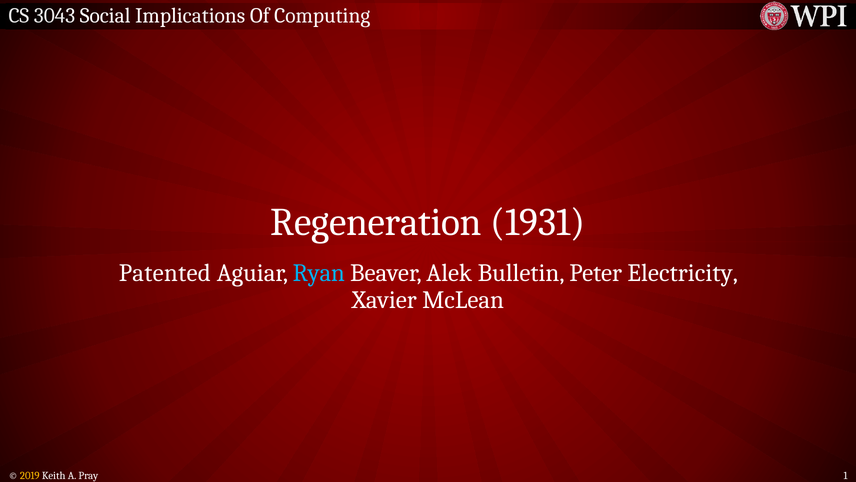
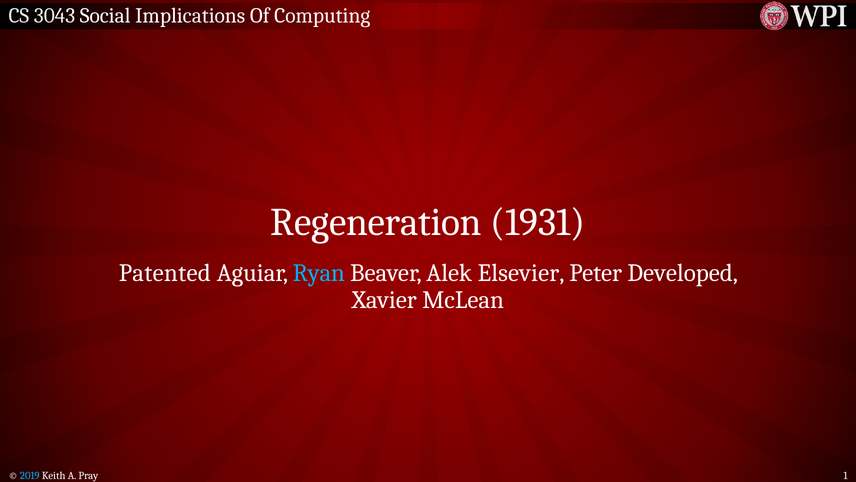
Bulletin: Bulletin -> Elsevier (521, 273)
Electricity: Electricity -> Developed (683, 273)
2019 colour: yellow -> light blue (30, 475)
